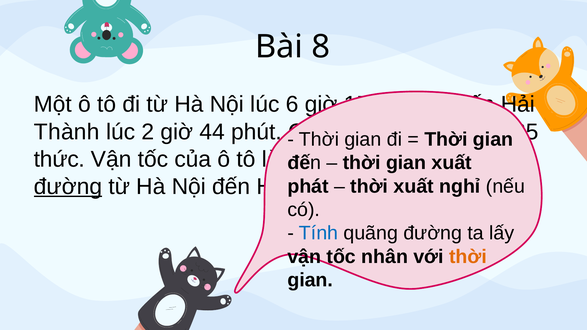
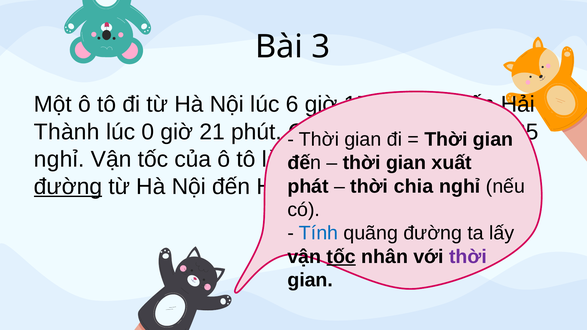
8: 8 -> 3 (321, 47)
2: 2 -> 0 (148, 132)
44: 44 -> 21 (212, 132)
thức: thức -> nghỉ (59, 159)
xuất: xuất -> chia (414, 186)
tốc underline: none -> present (341, 257)
thời colour: orange -> purple (468, 257)
